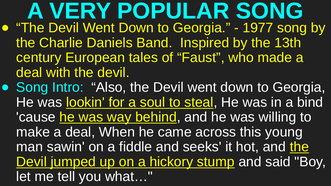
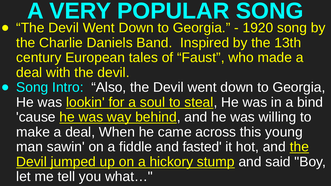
1977: 1977 -> 1920 (258, 28)
seeks: seeks -> fasted (202, 147)
